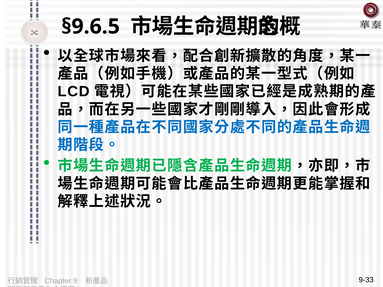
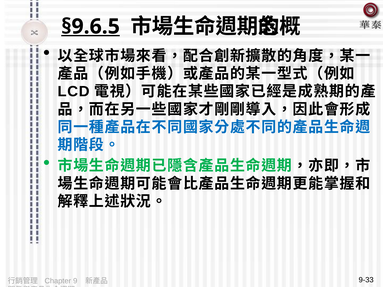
§9.6.5 underline: none -> present (91, 27)
